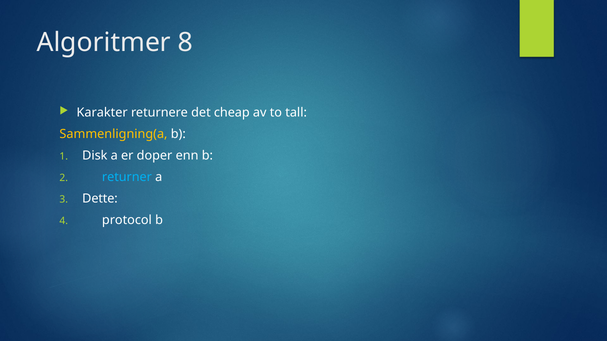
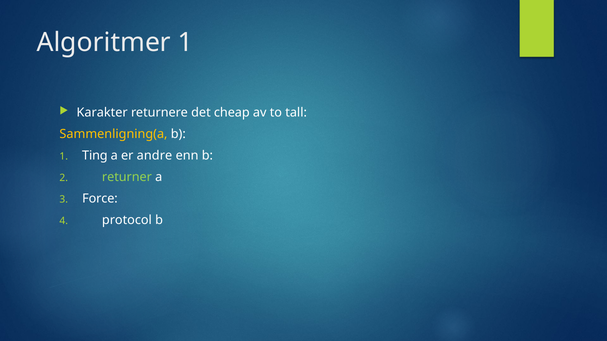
Algoritmer 8: 8 -> 1 (185, 43)
Disk: Disk -> Ting (95, 156)
doper: doper -> andre (154, 156)
returner colour: light blue -> light green (127, 177)
Dette: Dette -> Force (100, 199)
